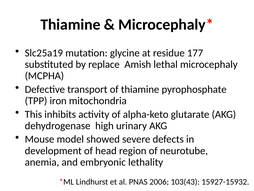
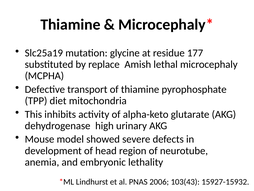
iron: iron -> diet (58, 101)
